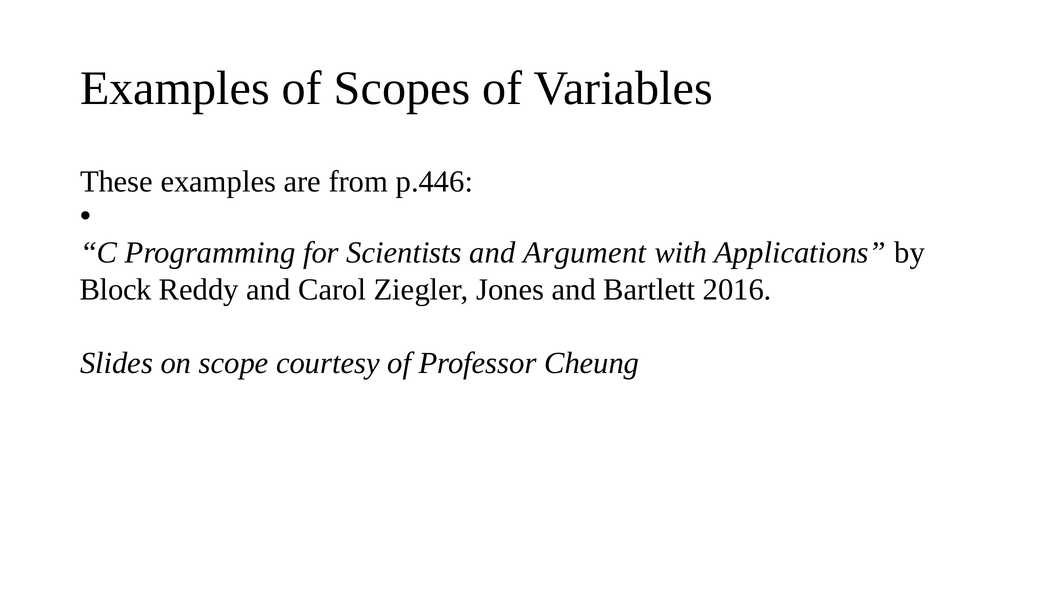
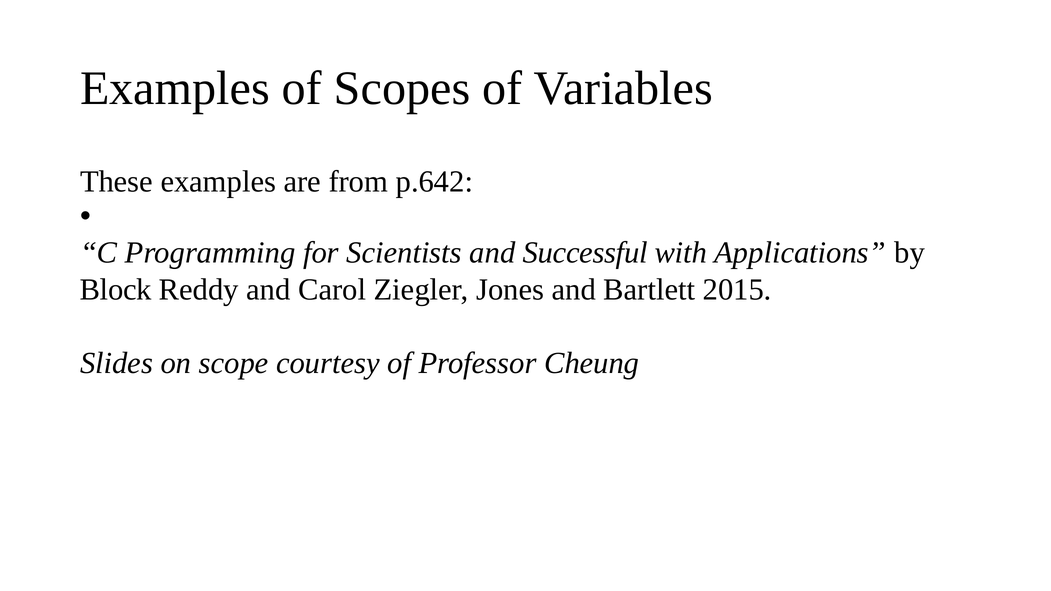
p.446: p.446 -> p.642 (434, 182)
Argument: Argument -> Successful (585, 253)
2016: 2016 -> 2015 (737, 290)
